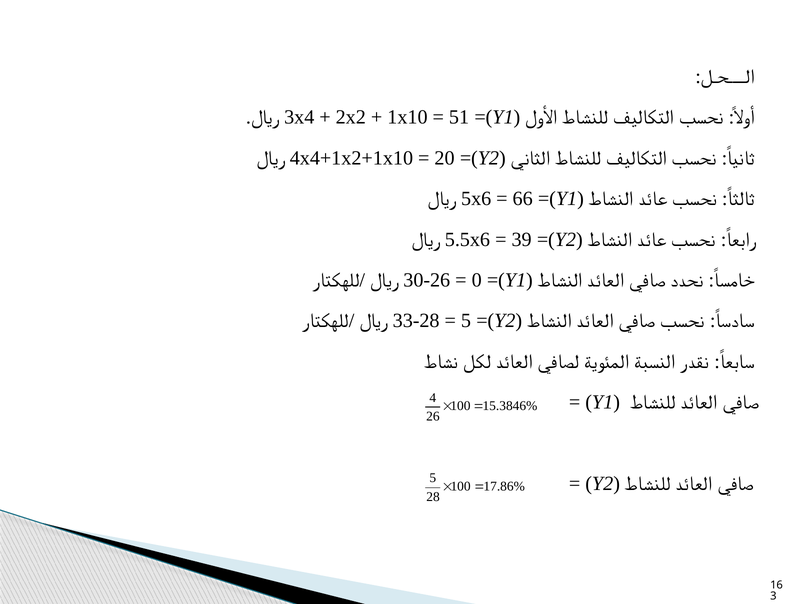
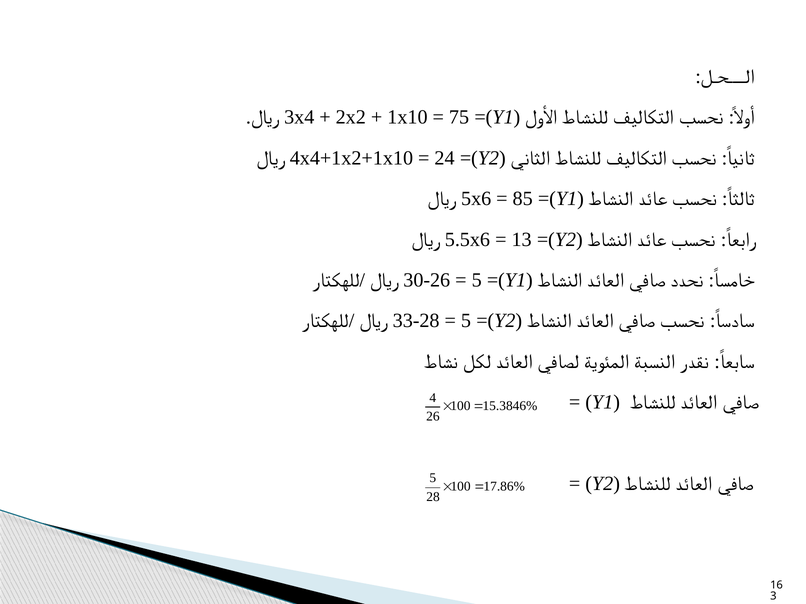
51: 51 -> 75 (459, 117)
20: 20 -> 24 (445, 158)
66: 66 -> 85 (523, 199)
39: 39 -> 13 (522, 240)
0: 0 -> 5 (477, 280)
